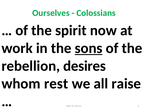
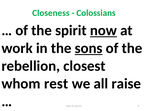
Ourselves: Ourselves -> Closeness (51, 13)
now underline: none -> present (103, 30)
desires: desires -> closest (84, 66)
